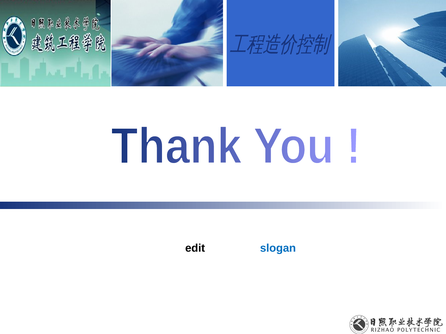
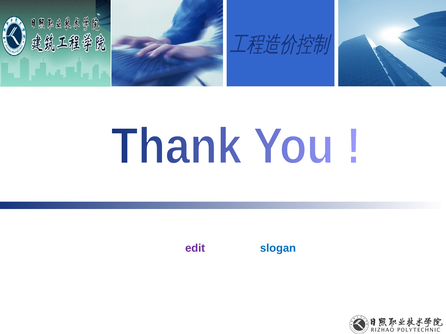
edit colour: black -> purple (195, 249)
